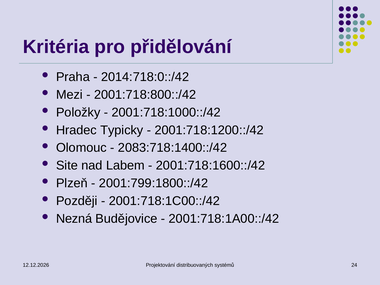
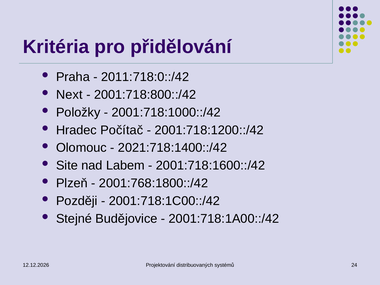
2014:718:0::/42: 2014:718:0::/42 -> 2011:718:0::/42 (145, 77)
Mezi: Mezi -> Next (69, 95)
Typicky: Typicky -> Počítač (122, 130)
2083:718:1400::/42: 2083:718:1400::/42 -> 2021:718:1400::/42 (173, 148)
2001:799:1800::/42: 2001:799:1800::/42 -> 2001:768:1800::/42 (154, 183)
Nezná: Nezná -> Stejné (74, 219)
